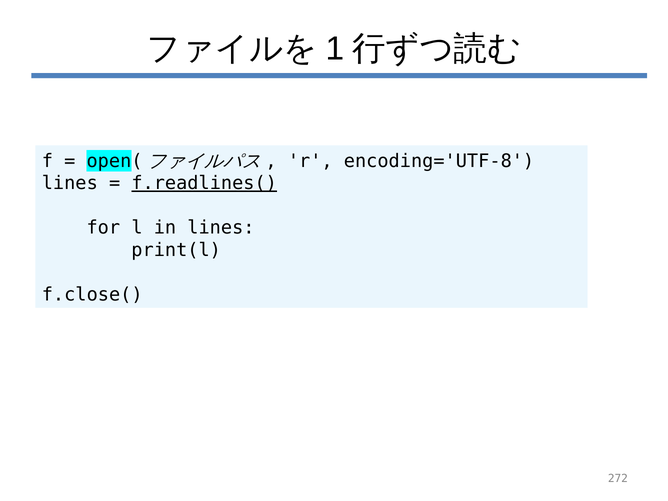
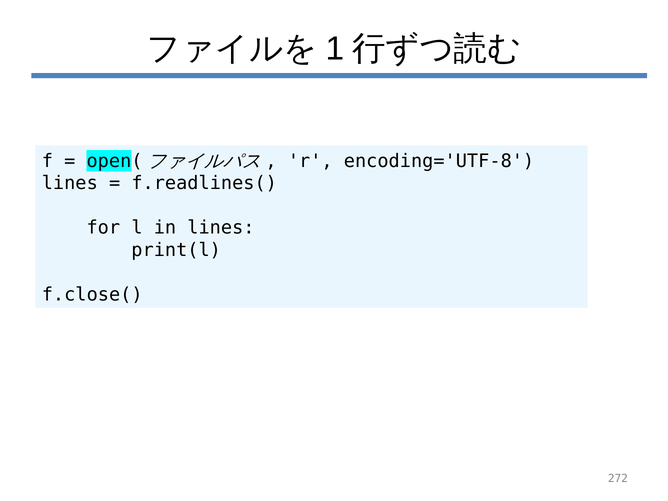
f.readlines( underline: present -> none (204, 183)
